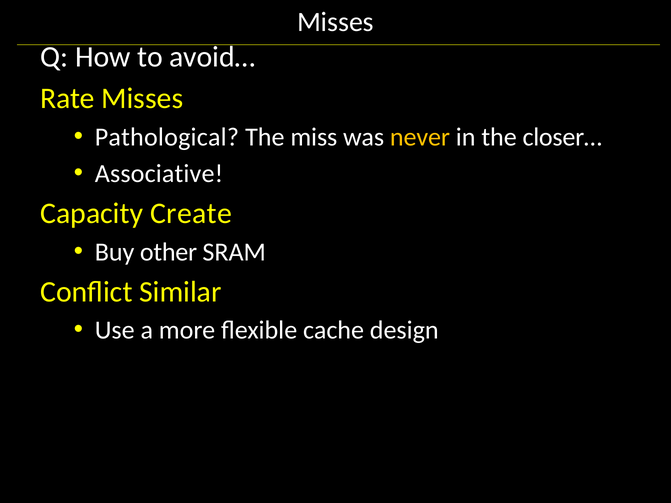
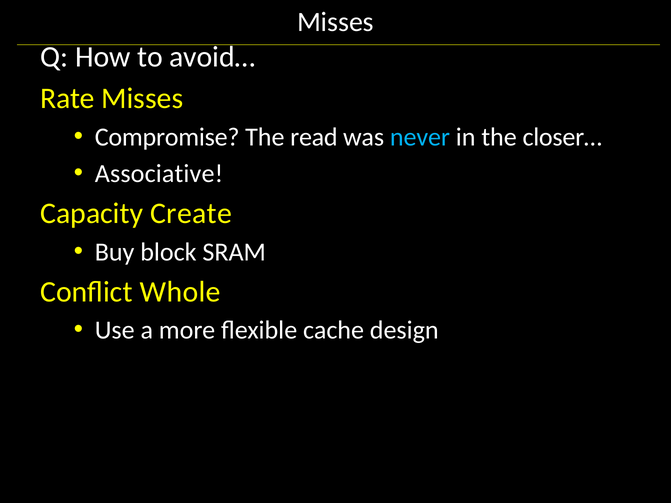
Pathological: Pathological -> Compromise (167, 137)
miss: miss -> read (314, 137)
never colour: yellow -> light blue (420, 137)
other: other -> block (168, 252)
Similar: Similar -> Whole (180, 292)
